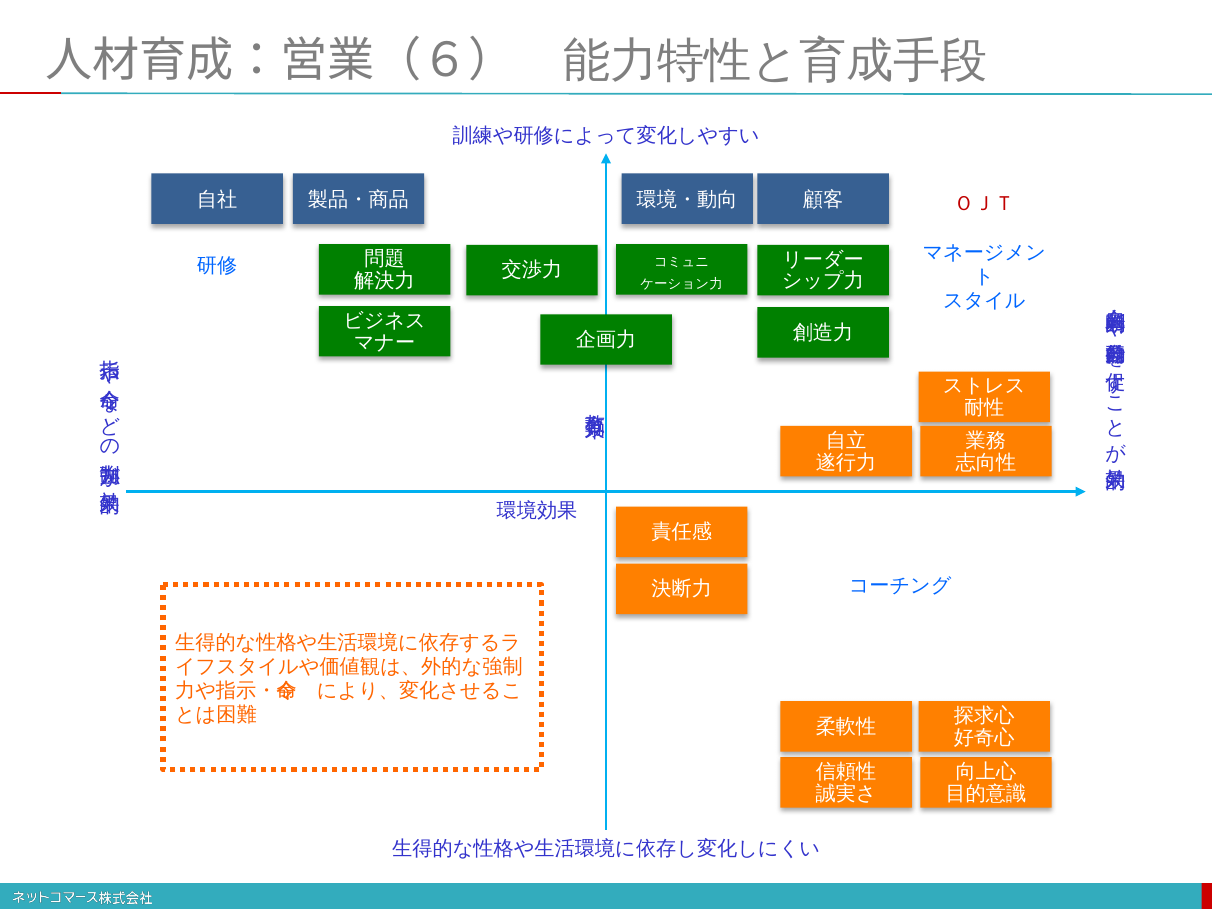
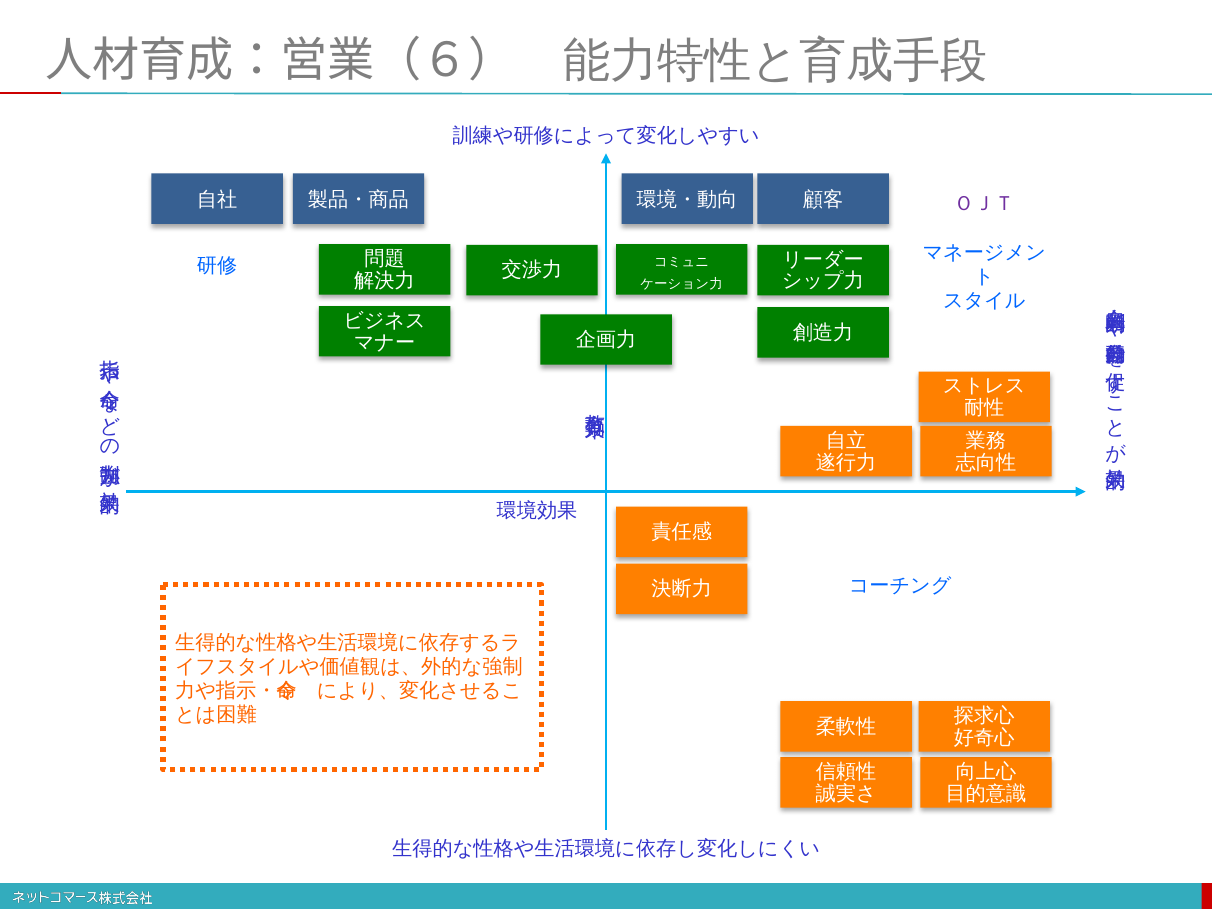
ＯＪＴ colour: red -> purple (984, 204)
